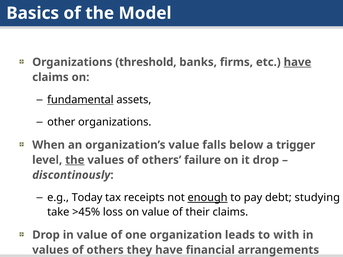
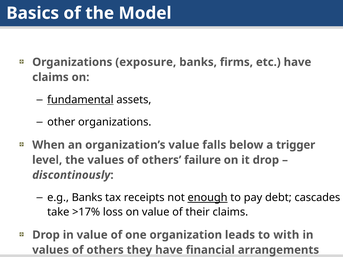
threshold: threshold -> exposure (146, 62)
have underline: present -> none (297, 62)
the underline: present -> none (75, 160)
e.g Today: Today -> Banks (87, 198)
debt studying: studying -> cascades (317, 198)
>45%: >45% -> >17% (86, 212)
